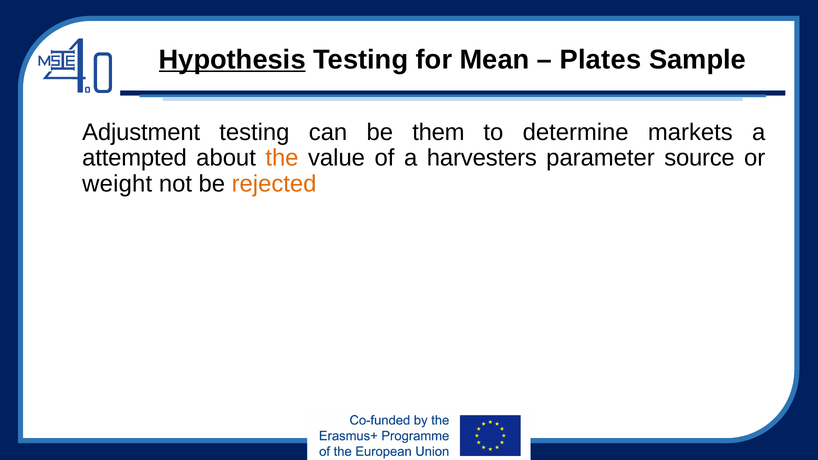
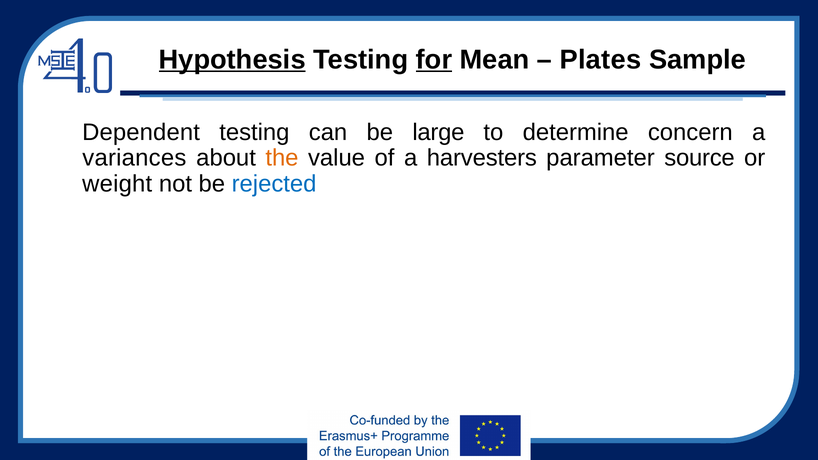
for underline: none -> present (434, 60)
Adjustment: Adjustment -> Dependent (141, 132)
them: them -> large (438, 132)
markets: markets -> concern (690, 132)
attempted: attempted -> variances (134, 158)
rejected colour: orange -> blue (274, 184)
